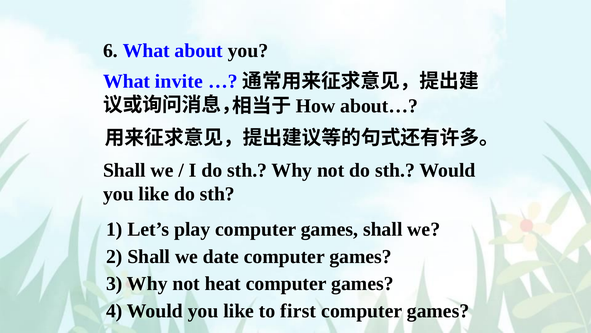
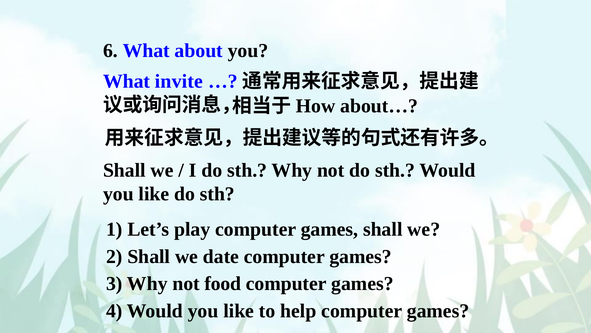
heat: heat -> food (223, 283)
first: first -> help (298, 310)
